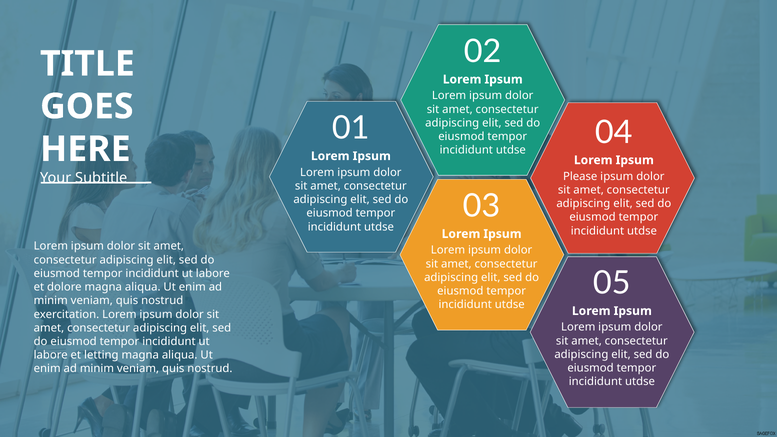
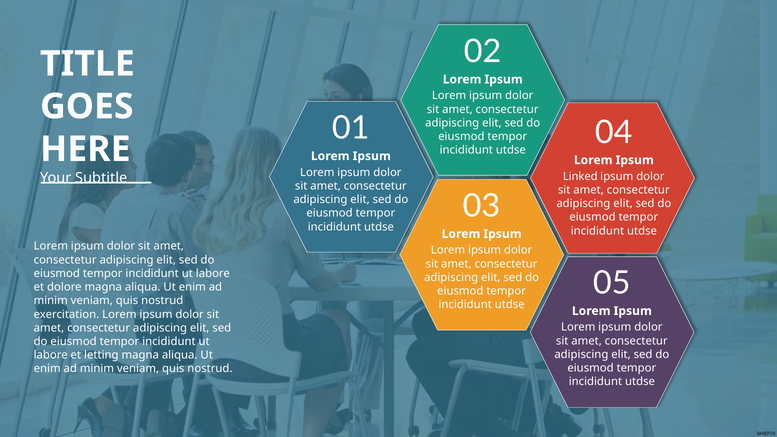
Please: Please -> Linked (580, 176)
